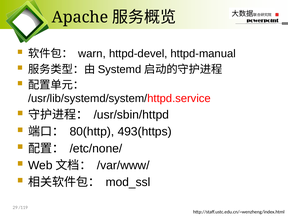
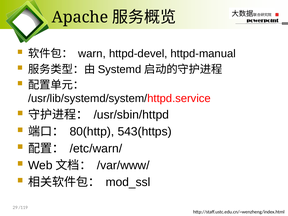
493(https: 493(https -> 543(https (145, 132)
/etc/none/: /etc/none/ -> /etc/warn/ (96, 148)
